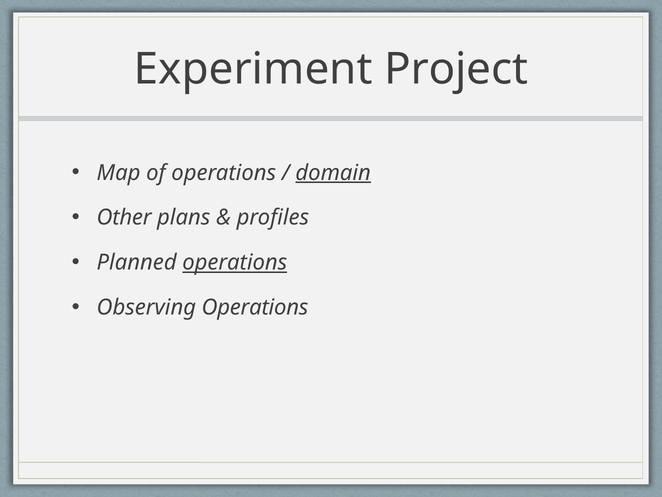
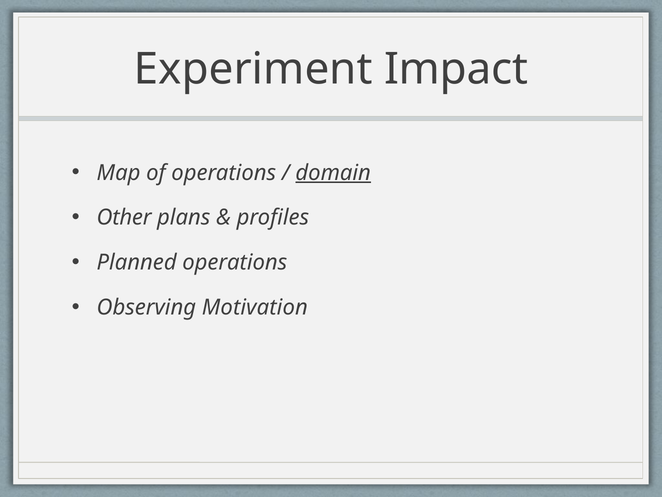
Project: Project -> Impact (456, 69)
operations underline: present -> none (235, 262)
Observing Operations: Operations -> Motivation (255, 307)
